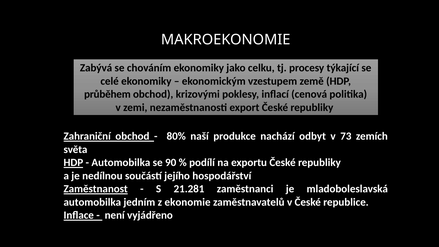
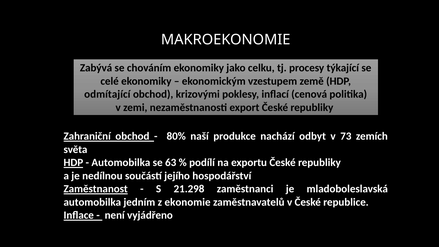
průběhem: průběhem -> odmítající (107, 94)
90: 90 -> 63 (171, 163)
21.281: 21.281 -> 21.298 (189, 189)
